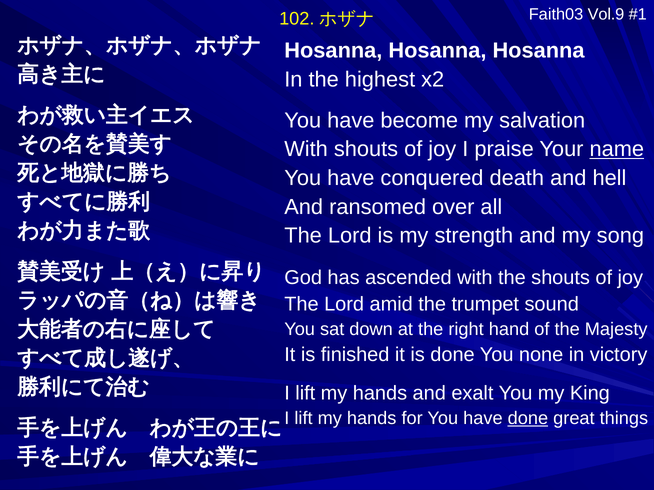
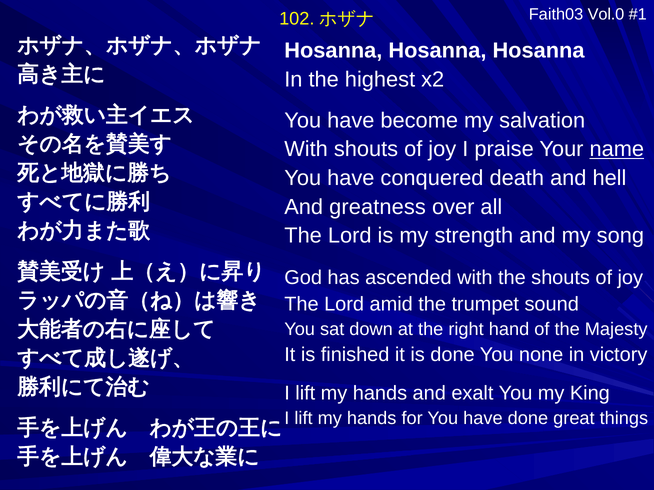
Vol.9: Vol.9 -> Vol.0 (606, 14)
ransomed: ransomed -> greatness (378, 207)
done underline: present -> none (528, 418)
